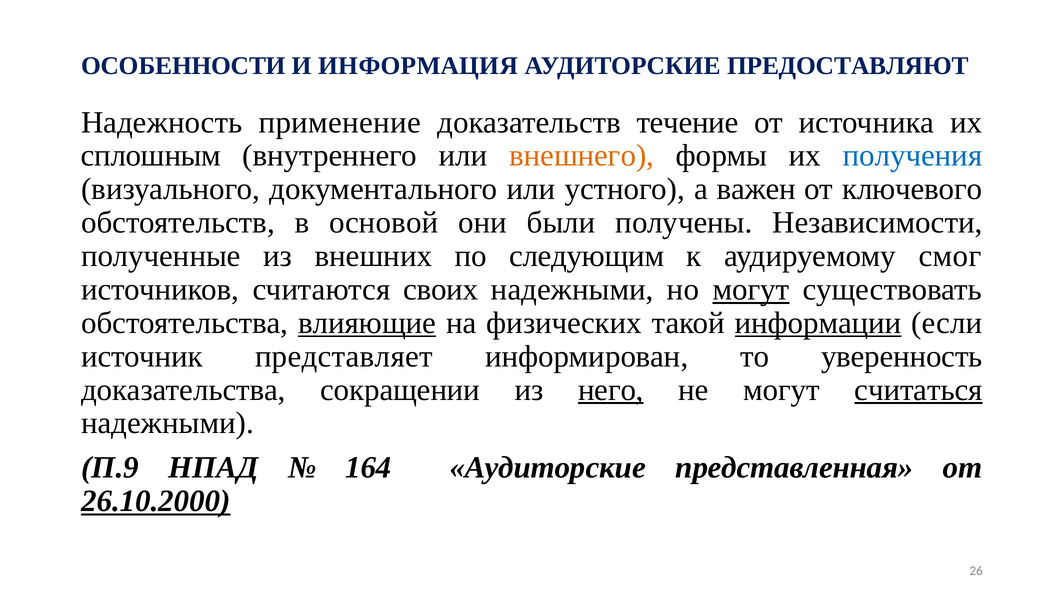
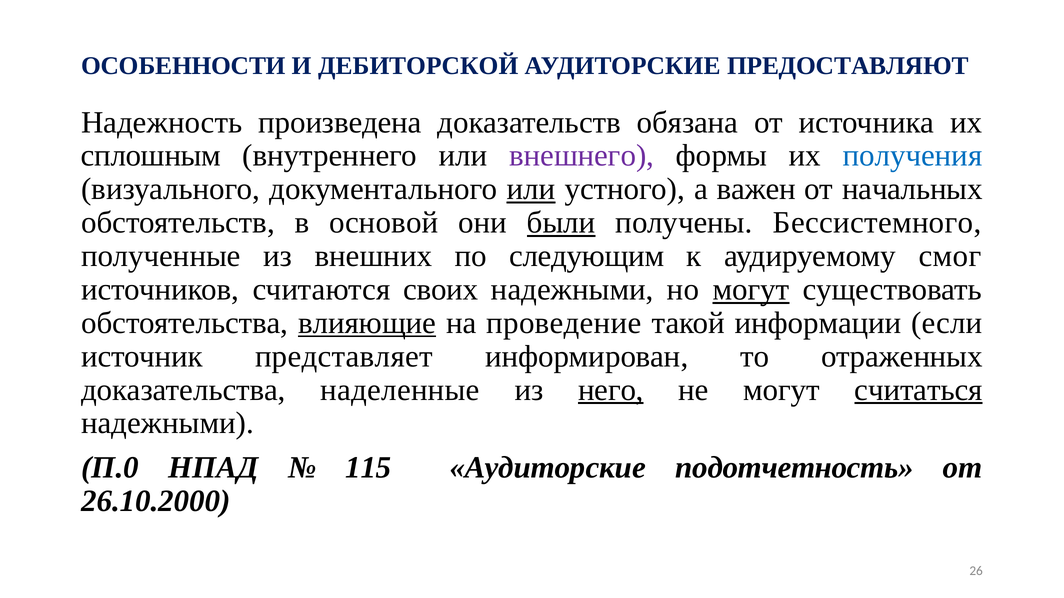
ИНФОРМАЦИЯ: ИНФОРМАЦИЯ -> ДЕБИТОРСКОЙ (418, 66)
применение: применение -> произведена (340, 122)
течение: течение -> обязана (688, 122)
внешнего colour: orange -> purple (582, 156)
или underline: none -> present (531, 189)
ключевого: ключевого -> начальных (912, 189)
были underline: none -> present (561, 223)
Независимости: Независимости -> Бессистемного (877, 223)
физических: физических -> проведение (564, 323)
информации underline: present -> none (818, 323)
уверенность: уверенность -> отраженных (902, 357)
сокращении: сокращении -> наделенные (400, 390)
П.9: П.9 -> П.0 (110, 468)
164: 164 -> 115 (368, 468)
представленная: представленная -> подотчетность (795, 468)
26.10.2000 underline: present -> none (156, 502)
